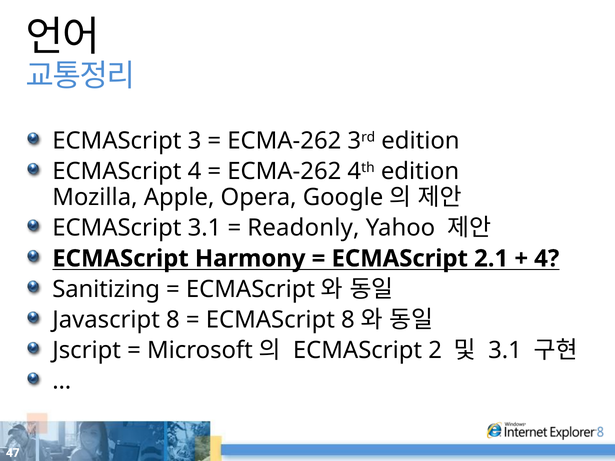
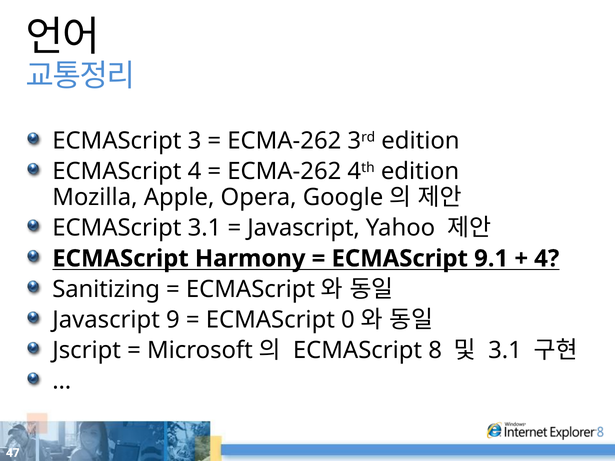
Readonly: Readonly -> Javascript (304, 228)
2.1: 2.1 -> 9.1 (491, 259)
Javascript 8: 8 -> 9 (173, 320)
ECMAScript 8: 8 -> 0 (348, 320)
2: 2 -> 8 (435, 351)
